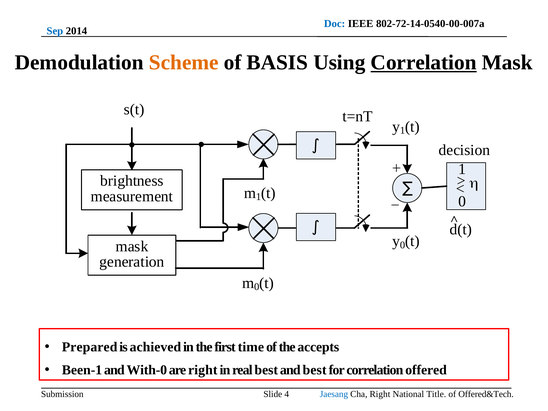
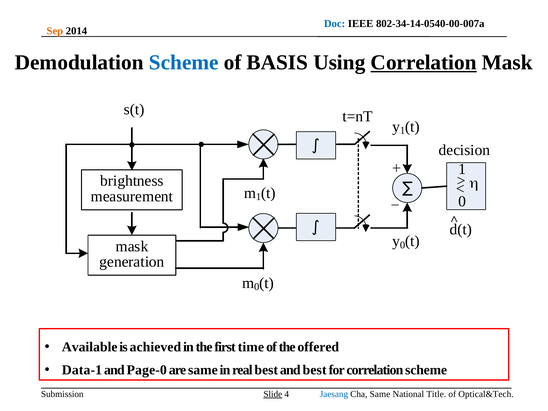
802-72-14-0540-00-007a: 802-72-14-0540-00-007a -> 802-34-14-0540-00-007a (430, 24)
Sep colour: blue -> orange (55, 31)
Scheme colour: orange -> blue (184, 63)
Prepared: Prepared -> Available (90, 347)
accepts: accepts -> offered (318, 347)
Been-1: Been-1 -> Data-1 (82, 370)
With-0: With-0 -> Page-0 (147, 370)
are right: right -> same (203, 370)
correlation offered: offered -> scheme (426, 370)
Slide underline: none -> present (273, 394)
Cha Right: Right -> Same (380, 394)
Offered&Tech: Offered&Tech -> Optical&Tech (486, 394)
